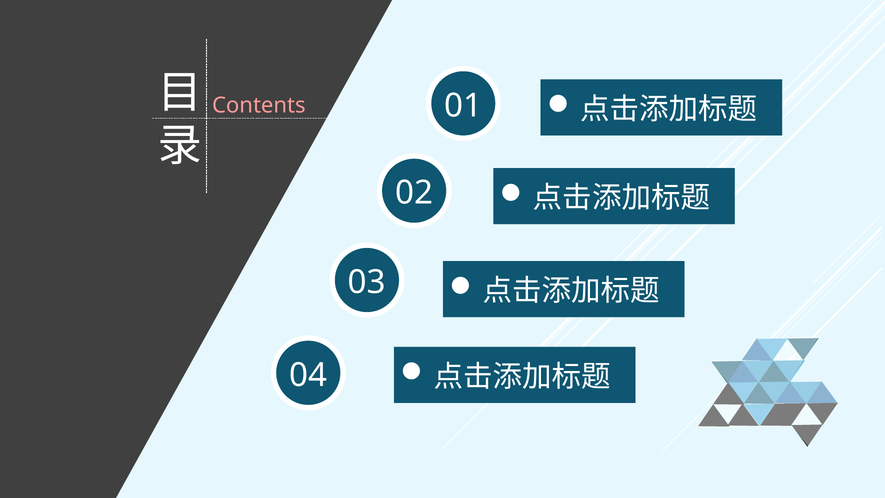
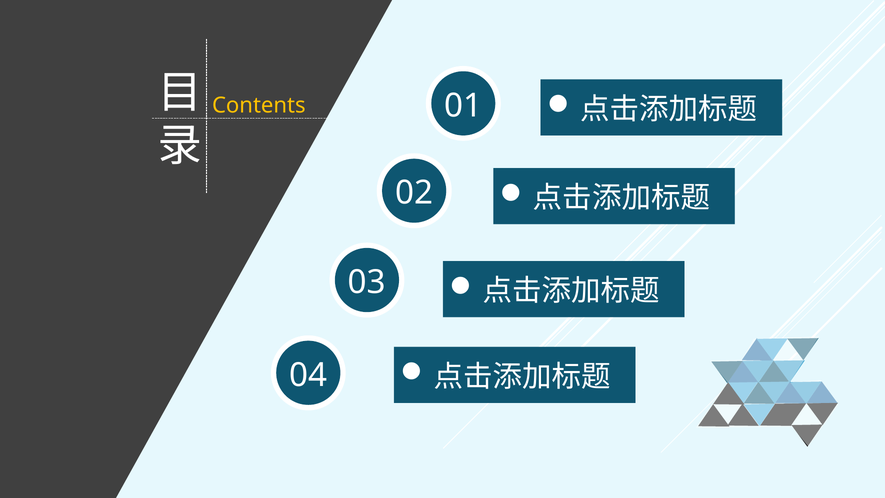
Contents colour: pink -> yellow (259, 106)
